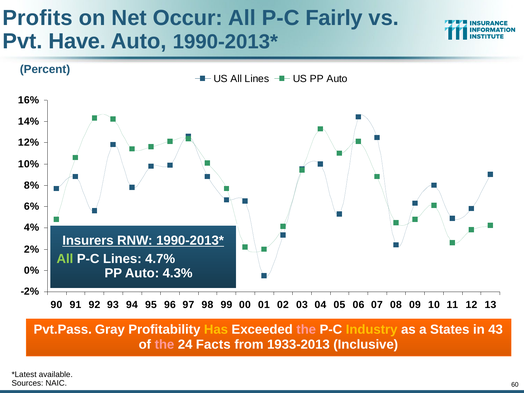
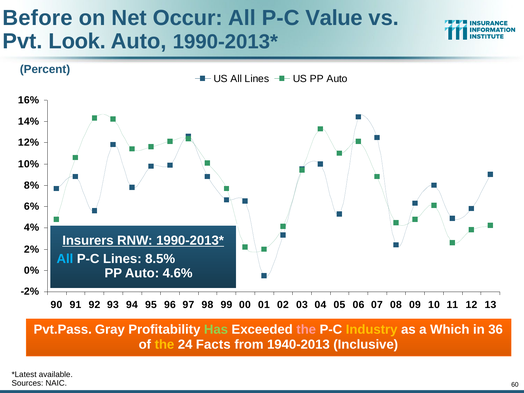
Profits: Profits -> Before (38, 18)
Fairly: Fairly -> Value (334, 18)
Have: Have -> Look (77, 41)
All colour: light green -> light blue (65, 259)
4.7%: 4.7% -> 8.5% (160, 259)
4.3%: 4.3% -> 4.6% (178, 273)
Has colour: yellow -> light green (216, 330)
States: States -> Which (450, 330)
43: 43 -> 36 (496, 330)
the colour: pink -> yellow (164, 345)
1933-2013: 1933-2013 -> 1940-2013 (298, 345)
